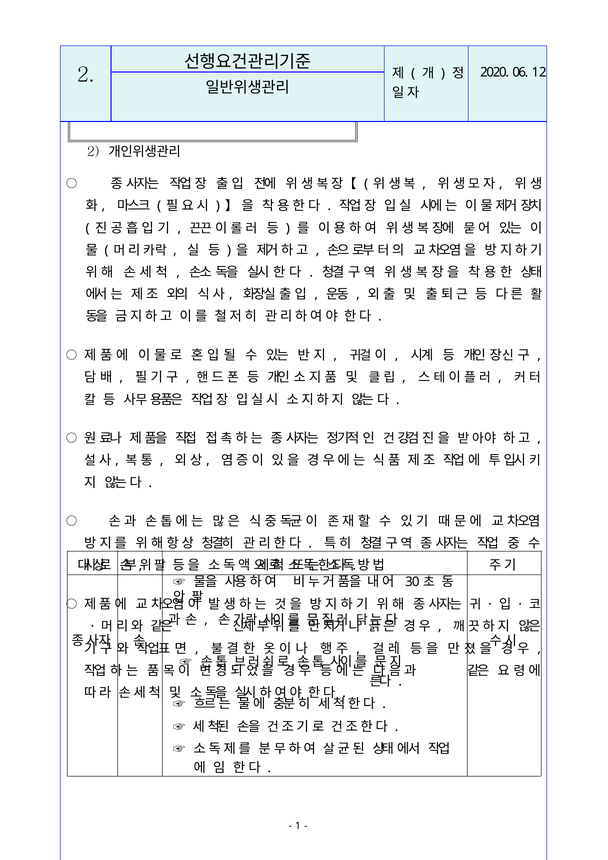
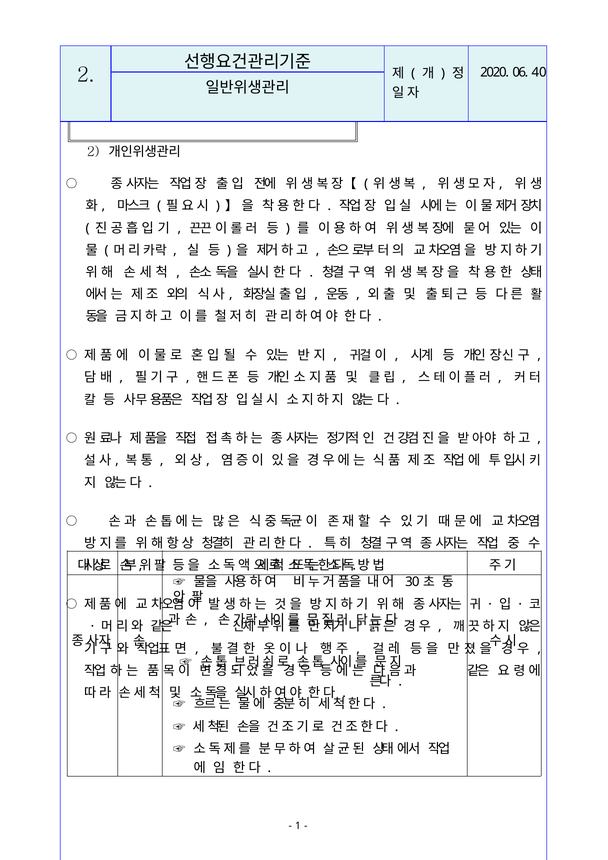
12: 12 -> 40 (539, 72)
